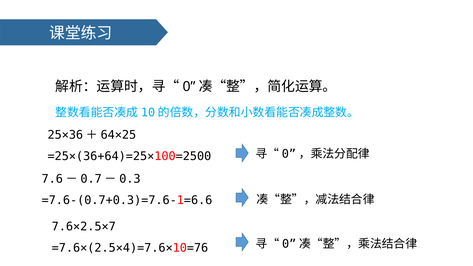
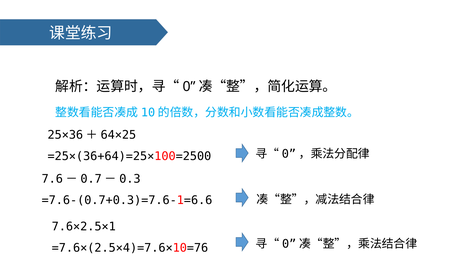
7.6×2.5×7: 7.6×2.5×7 -> 7.6×2.5×1 (84, 227)
